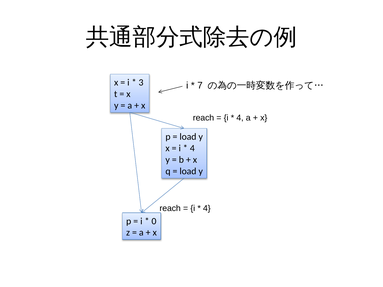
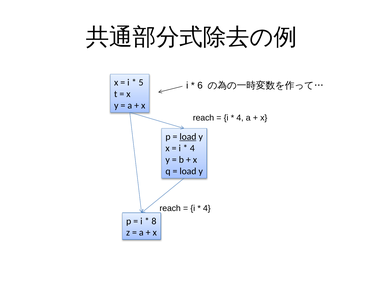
3: 3 -> 5 (141, 83)
7: 7 -> 6 (200, 86)
load underline: none -> present (188, 137)
0: 0 -> 8 (154, 221)
